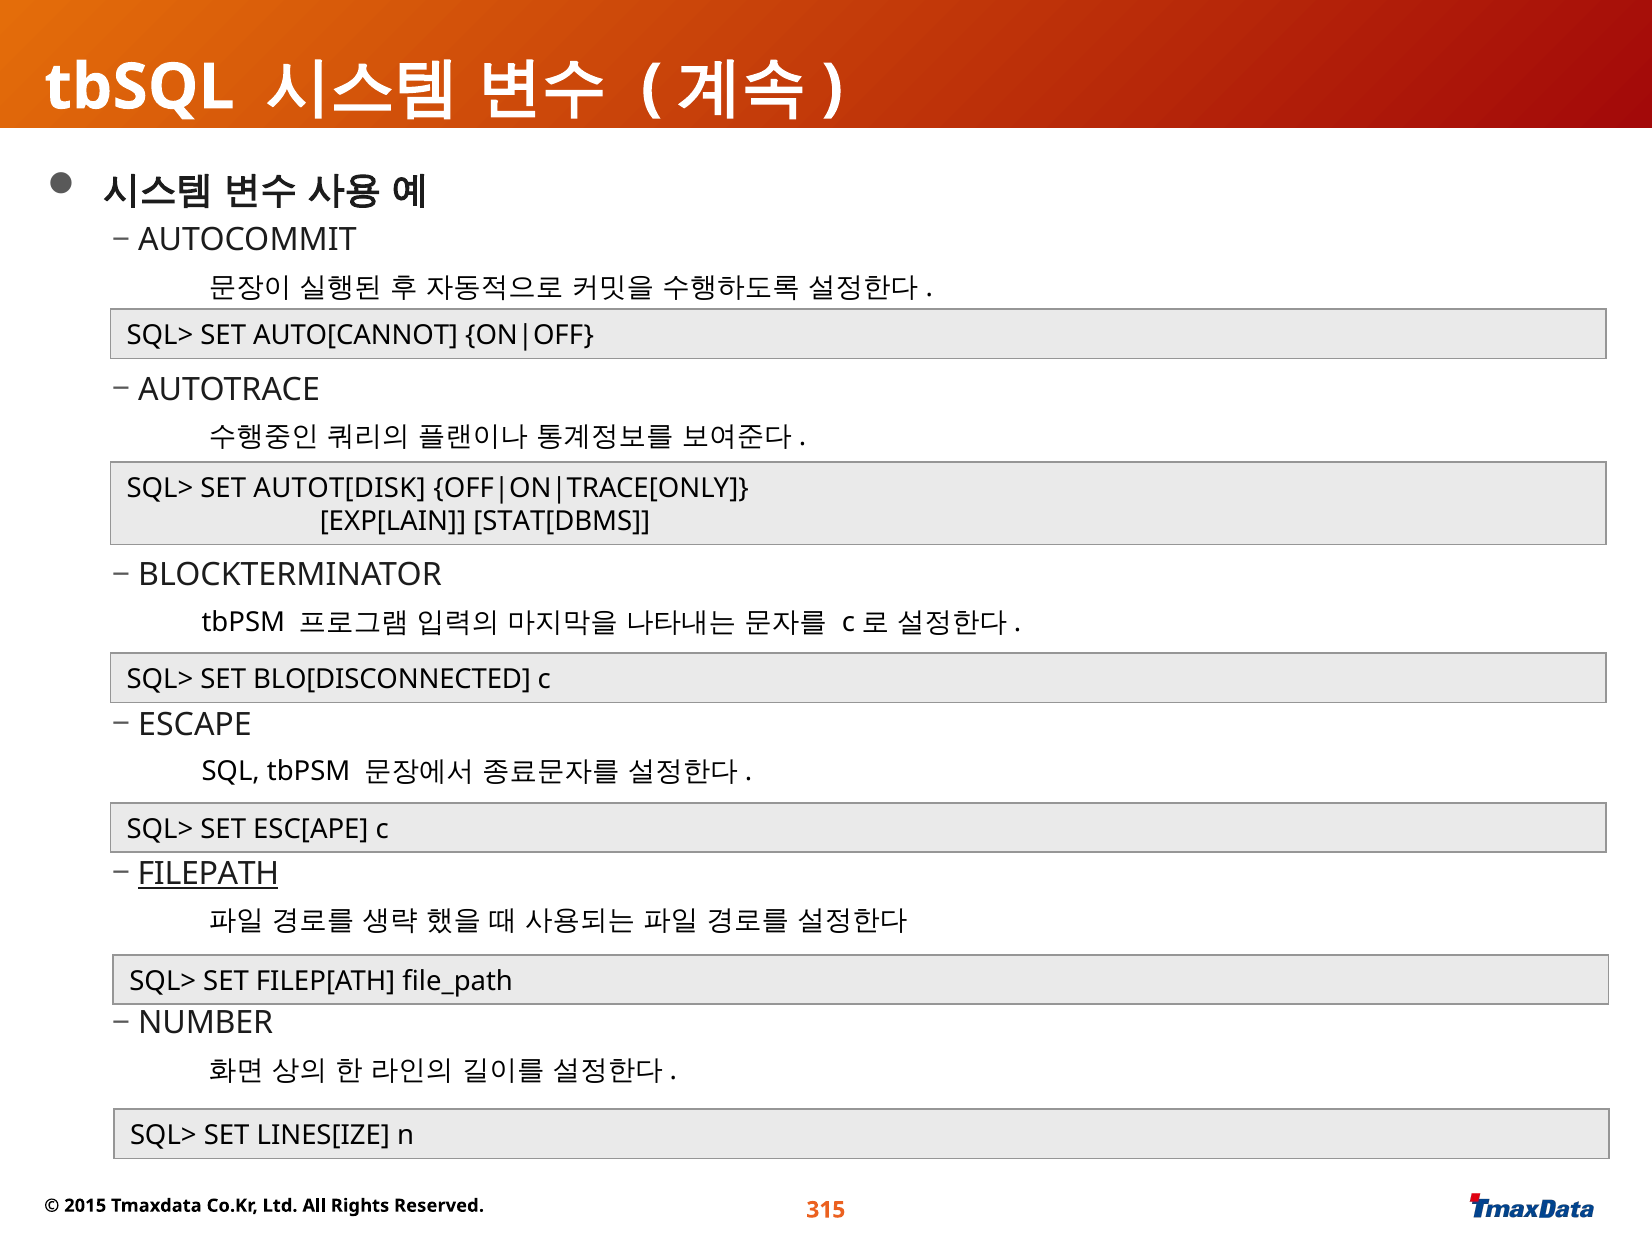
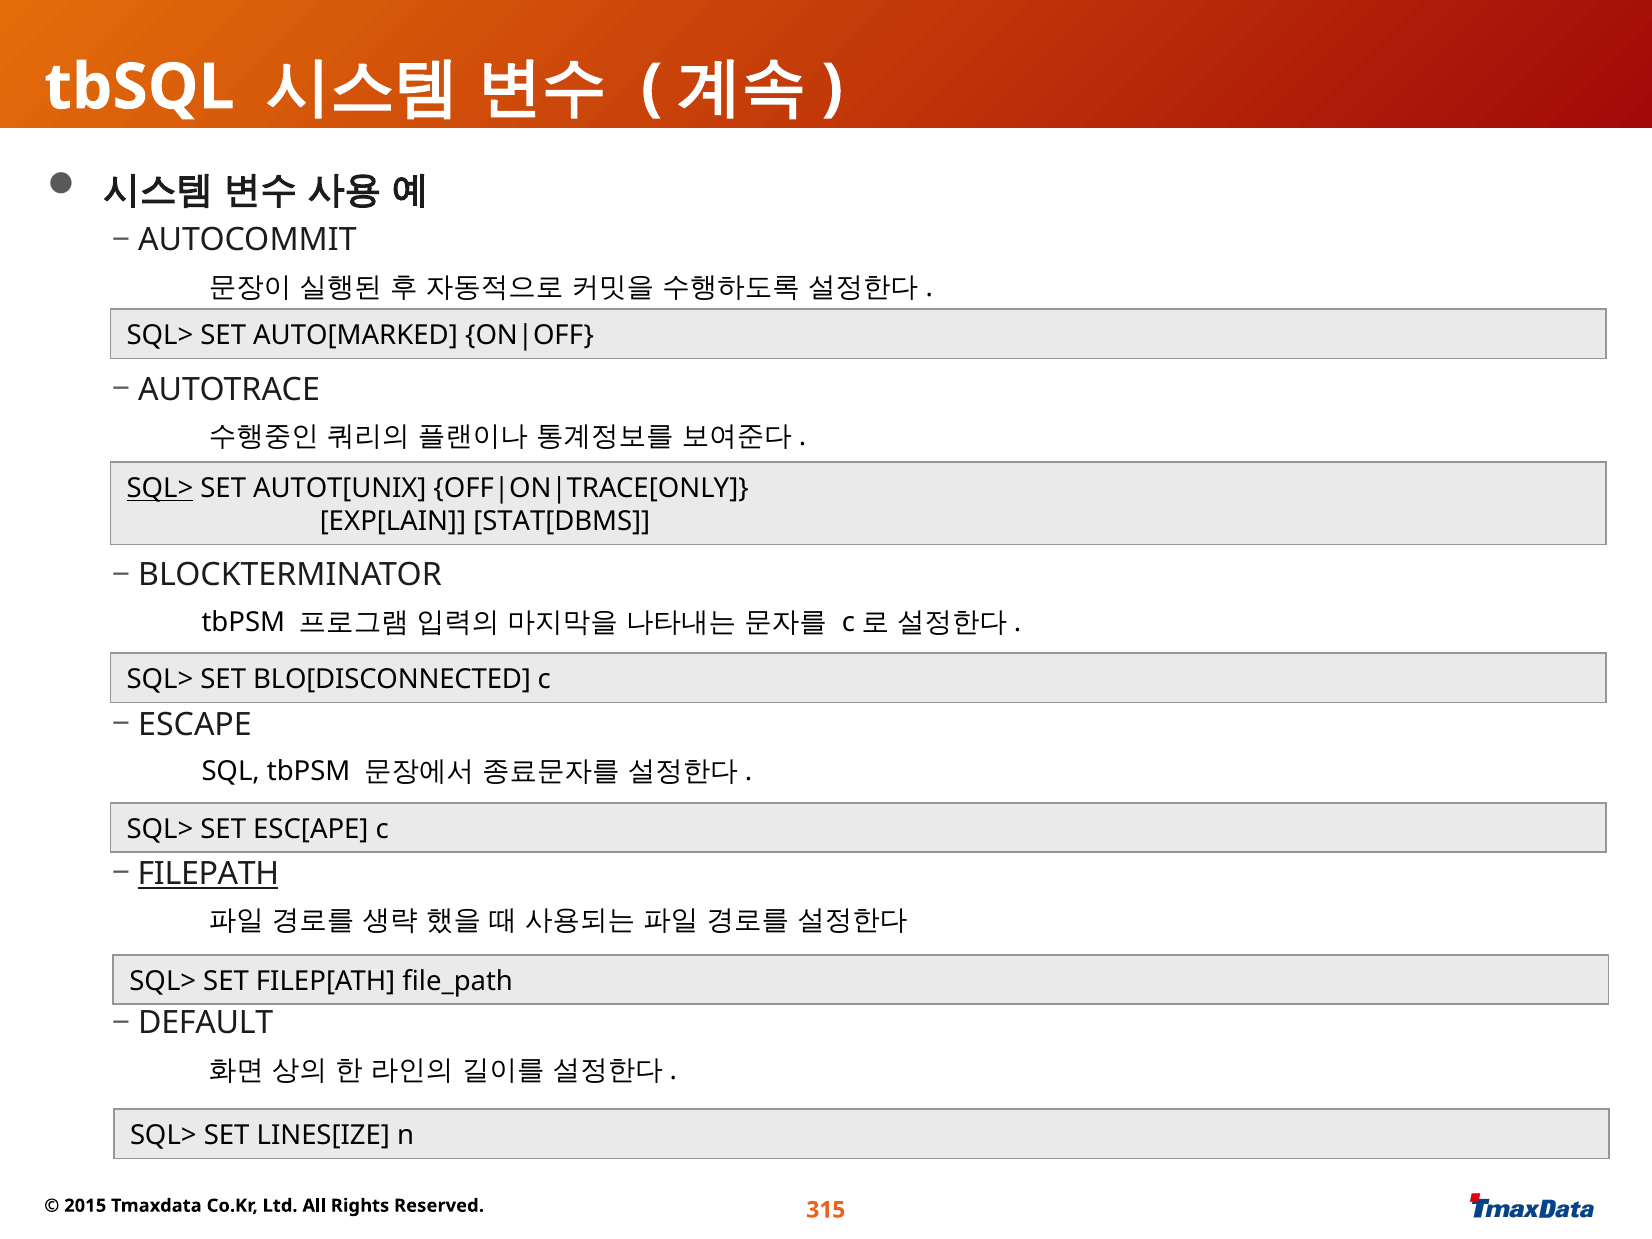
AUTO[CANNOT: AUTO[CANNOT -> AUTO[MARKED (355, 336)
SQL> underline: none -> present (160, 489)
AUTOT[DISK: AUTOT[DISK -> AUTOT[UNIX (340, 489)
NUMBER: NUMBER -> DEFAULT (206, 1023)
